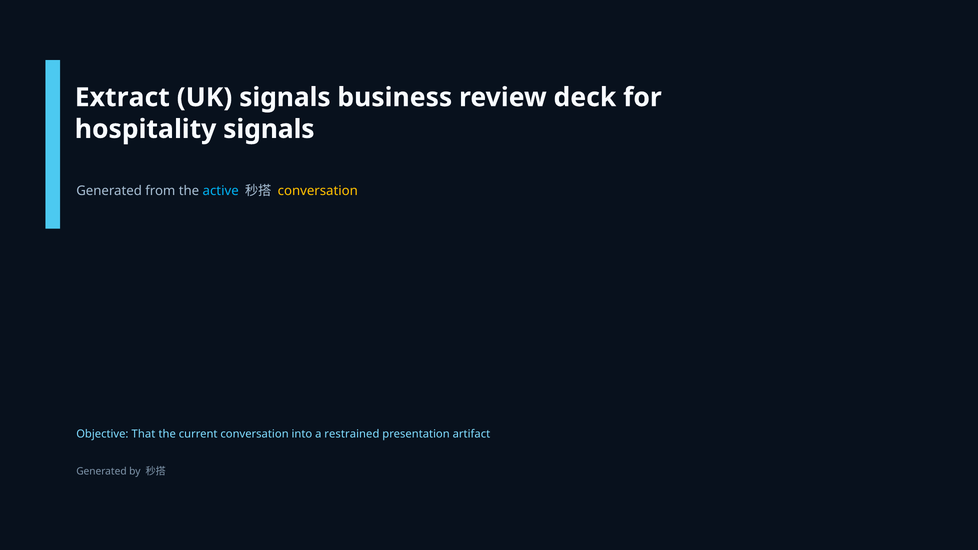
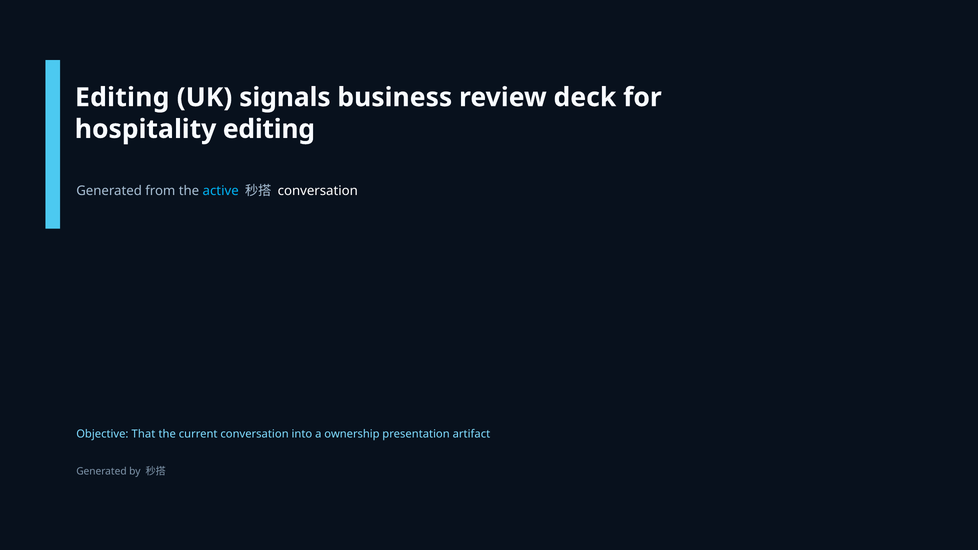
Extract: Extract -> Editing (122, 97)
hospitality signals: signals -> editing (269, 129)
conversation colour: yellow -> white (318, 191)
restrained: restrained -> ownership (352, 434)
